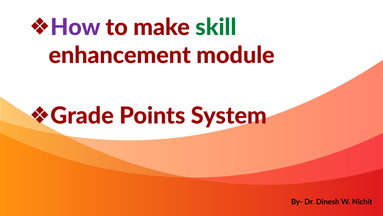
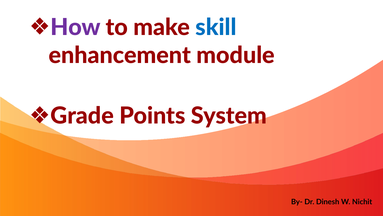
skill colour: green -> blue (216, 27)
